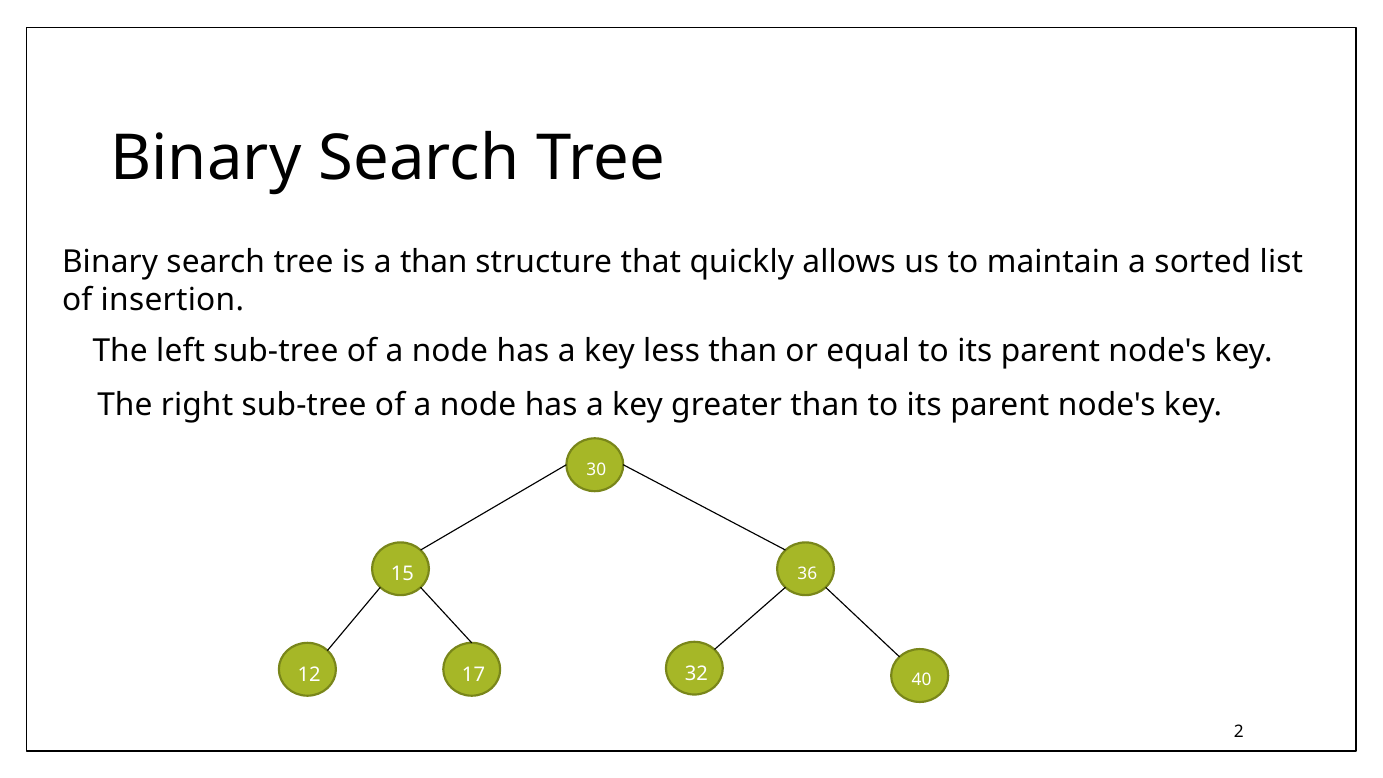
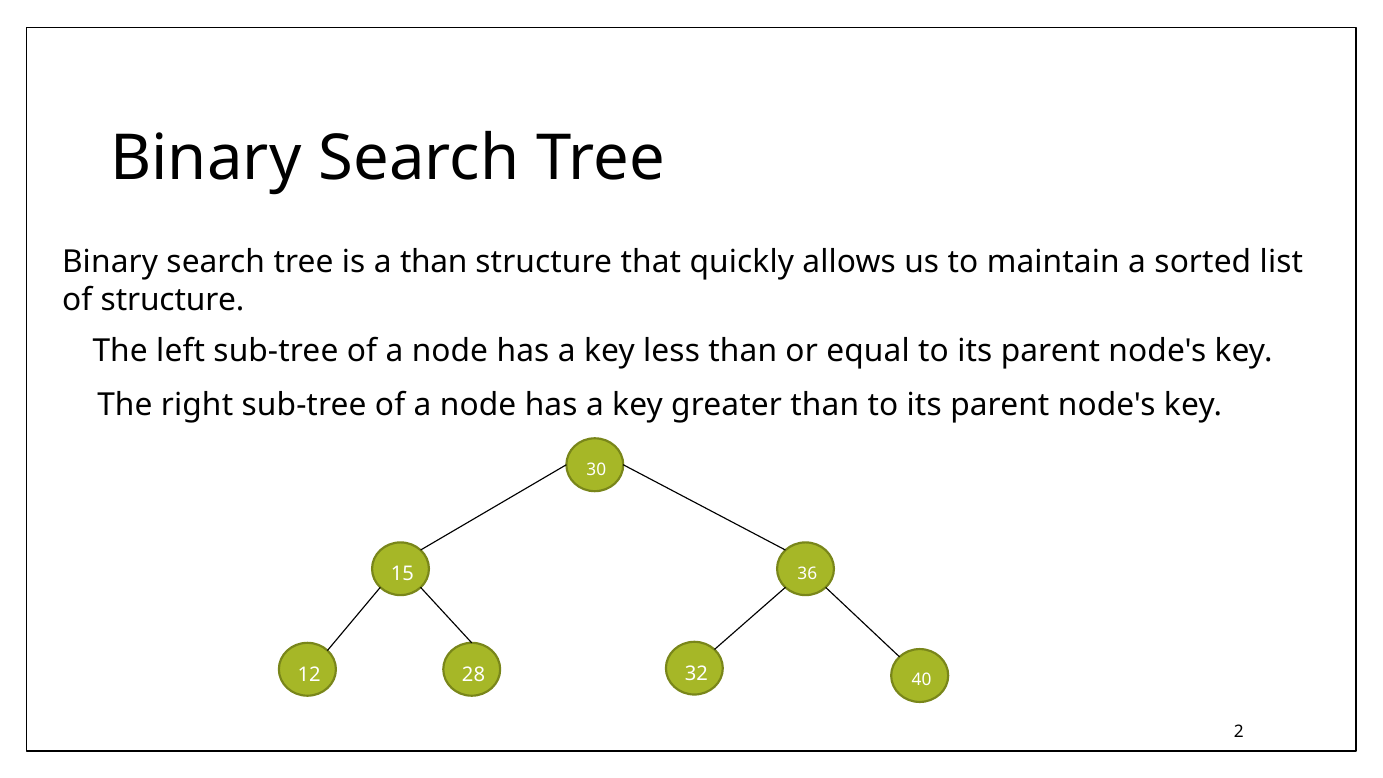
of insertion: insertion -> structure (173, 300)
17: 17 -> 28 (474, 674)
